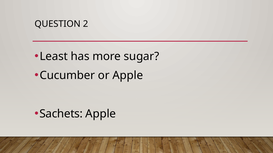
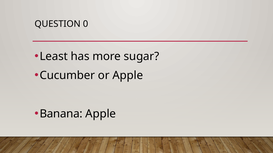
2: 2 -> 0 (86, 24)
Sachets: Sachets -> Banana (61, 114)
